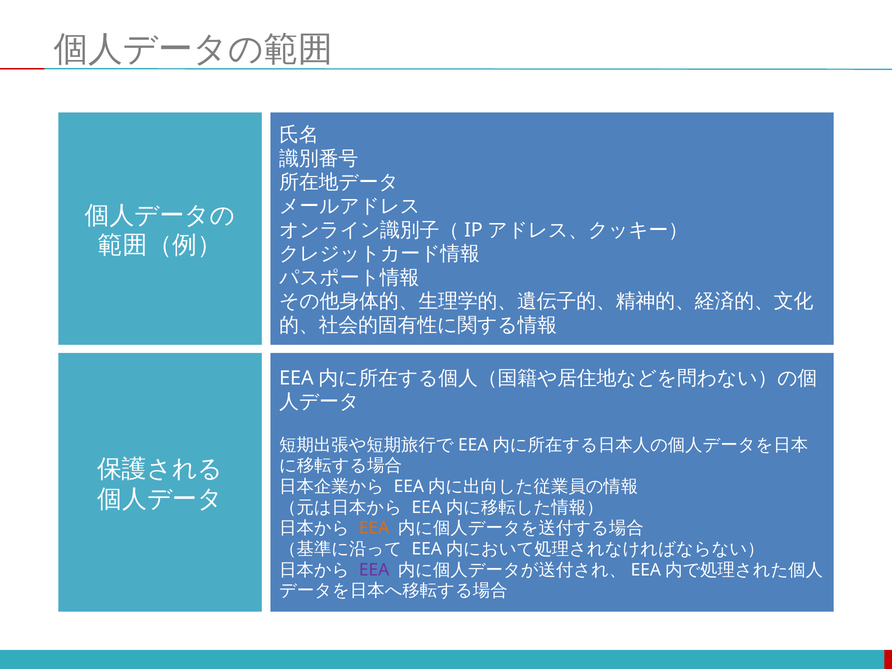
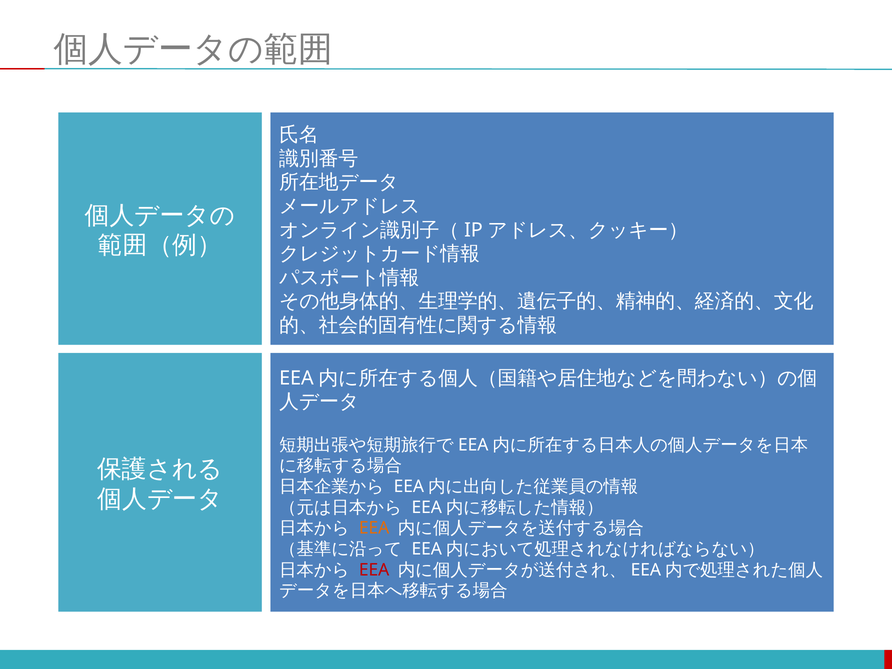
EEA colour: purple -> red (374, 570)
